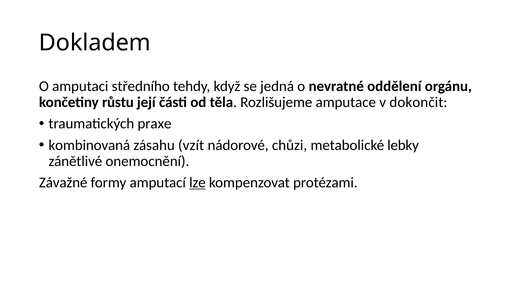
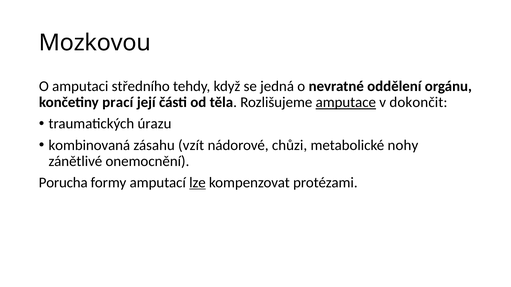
Dokladem: Dokladem -> Mozkovou (95, 43)
růstu: růstu -> prací (118, 102)
amputace underline: none -> present (346, 102)
praxe: praxe -> úrazu (154, 124)
lebky: lebky -> nohy (403, 145)
Závažné: Závažné -> Porucha (63, 183)
